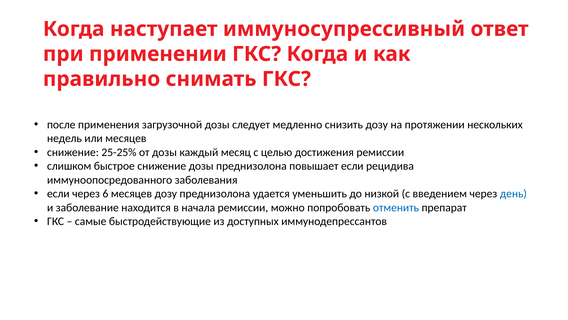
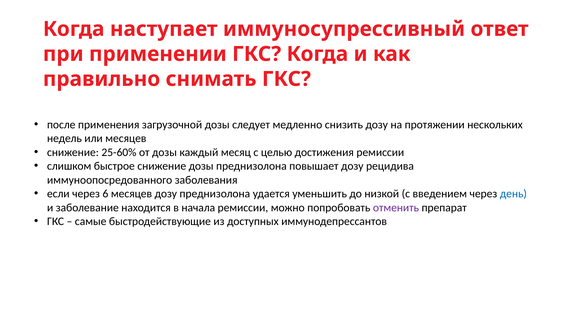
25-25%: 25-25% -> 25-60% (119, 152)
повышает если: если -> дозу (352, 166)
отменить colour: blue -> purple (396, 207)
